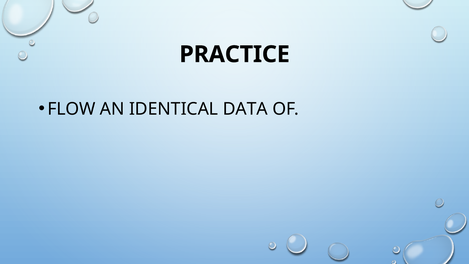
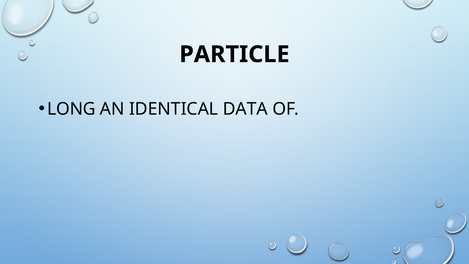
PRACTICE: PRACTICE -> PARTICLE (234, 54)
FLOW: FLOW -> LONG (71, 109)
